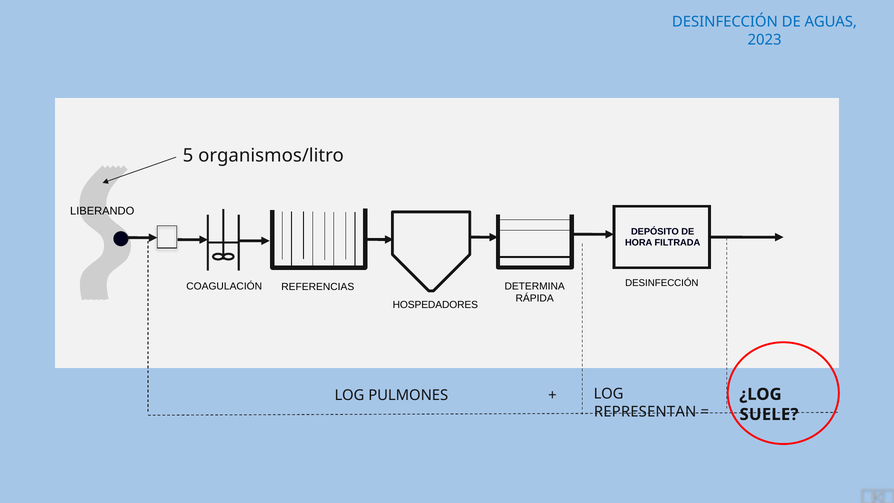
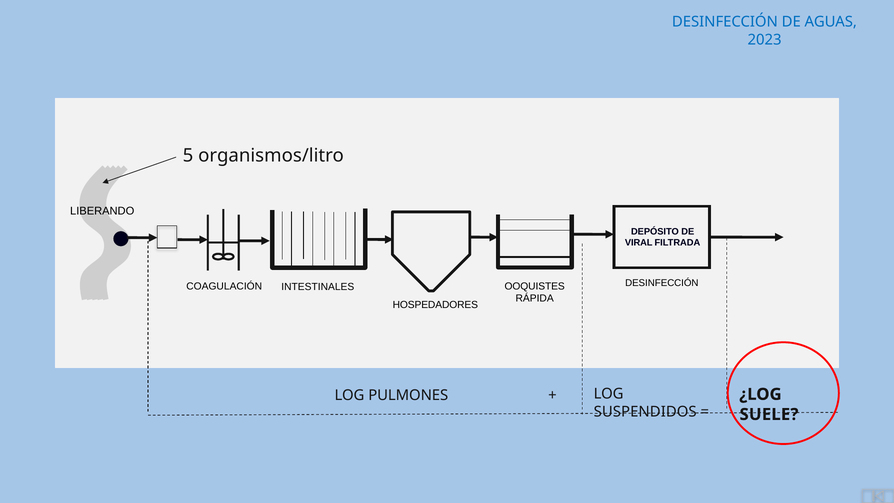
HORA: HORA -> VIRAL (639, 243)
DETERMINA: DETERMINA -> OOQUISTES (535, 286)
REFERENCIAS: REFERENCIAS -> INTESTINALES (318, 287)
REPRESENTAN: REPRESENTAN -> SUSPENDIDOS (645, 412)
